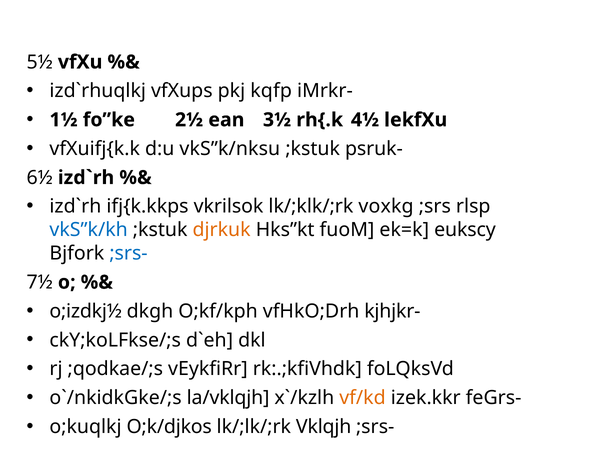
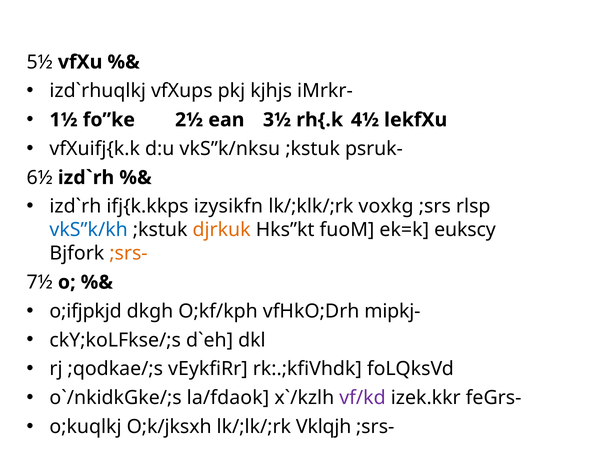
kqfp: kqfp -> kjhjs (271, 91)
vkrilsok: vkrilsok -> izysikfn (228, 206)
;srs- colour: blue -> orange (129, 253)
o;izdkj½: o;izdkj½ -> o;ifjpkjd (86, 311)
kjhjkr-: kjhjkr- -> mipkj- (392, 311)
la/vklqjh: la/vklqjh -> la/fdaok (228, 398)
vf/kd colour: orange -> purple (362, 398)
O;k/djkos: O;k/djkos -> O;k/jksxh (169, 427)
